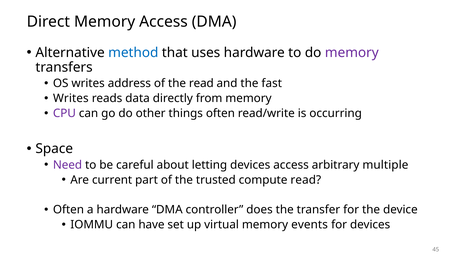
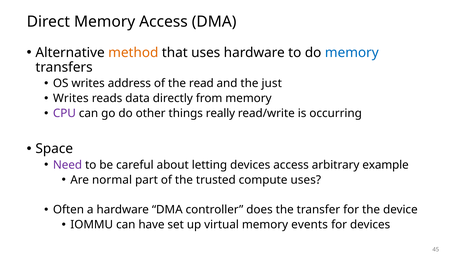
method colour: blue -> orange (133, 53)
memory colour: purple -> blue (352, 53)
fast: fast -> just (272, 83)
things often: often -> really (220, 113)
multiple: multiple -> example (386, 165)
current: current -> normal (112, 180)
compute read: read -> uses (306, 180)
